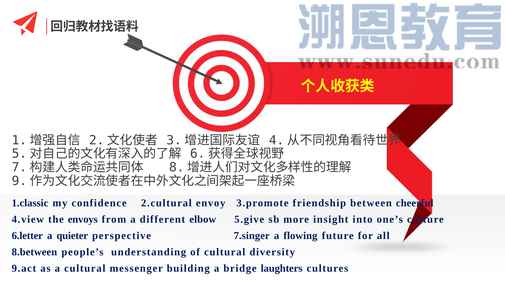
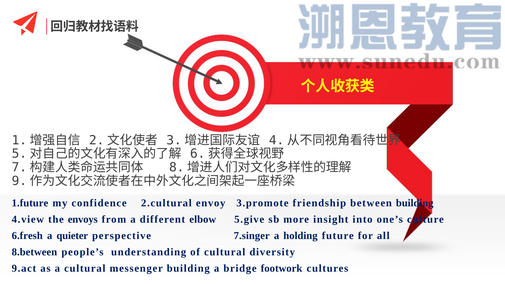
1.classic: 1.classic -> 1.future (30, 203)
between cheerful: cheerful -> building (415, 203)
6.letter: 6.letter -> 6.fresh (27, 236)
flowing: flowing -> holding (300, 236)
laughters: laughters -> footwork (282, 268)
